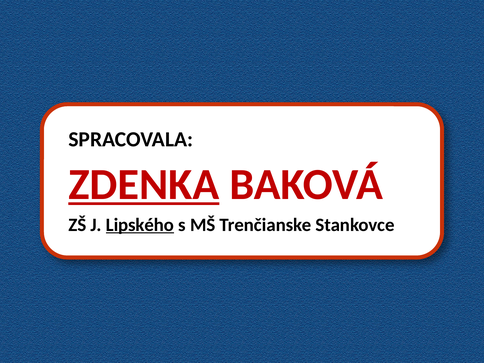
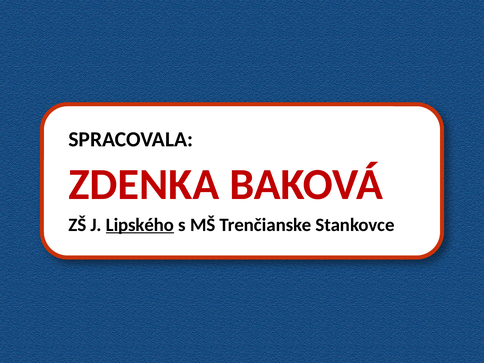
ZDENKA underline: present -> none (144, 185)
